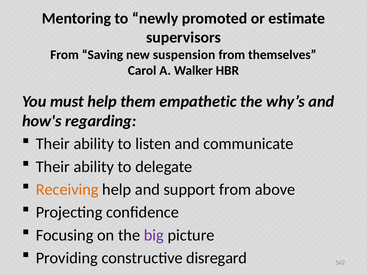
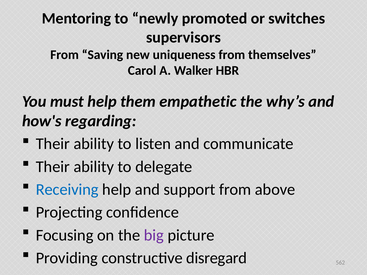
estimate: estimate -> switches (297, 19)
suspension: suspension -> uniqueness (184, 55)
Receiving colour: orange -> blue (67, 190)
